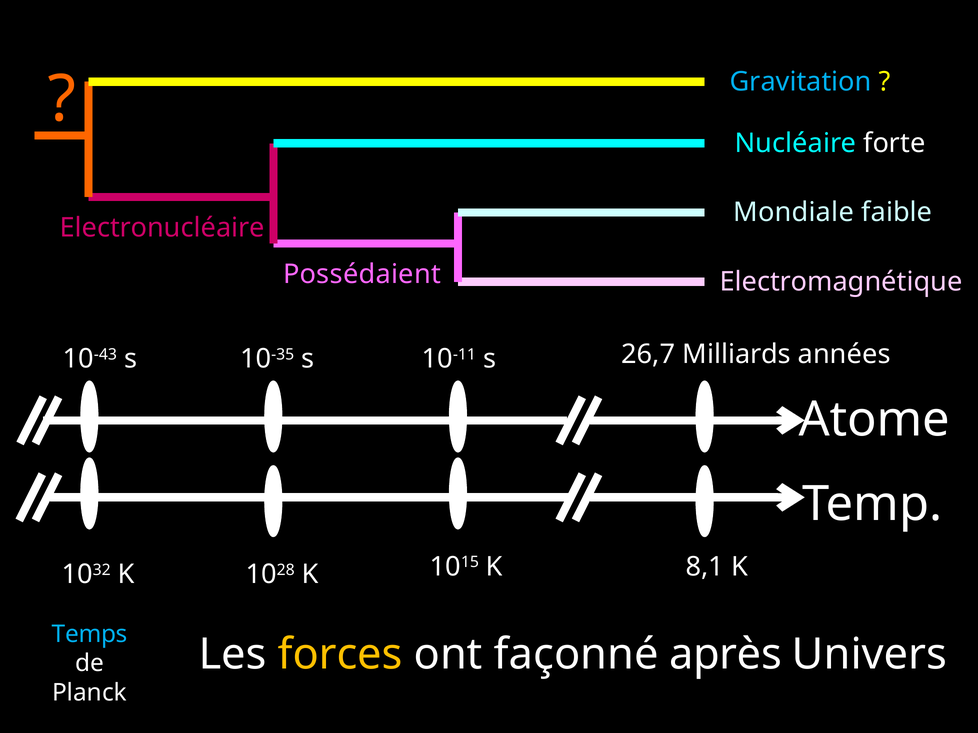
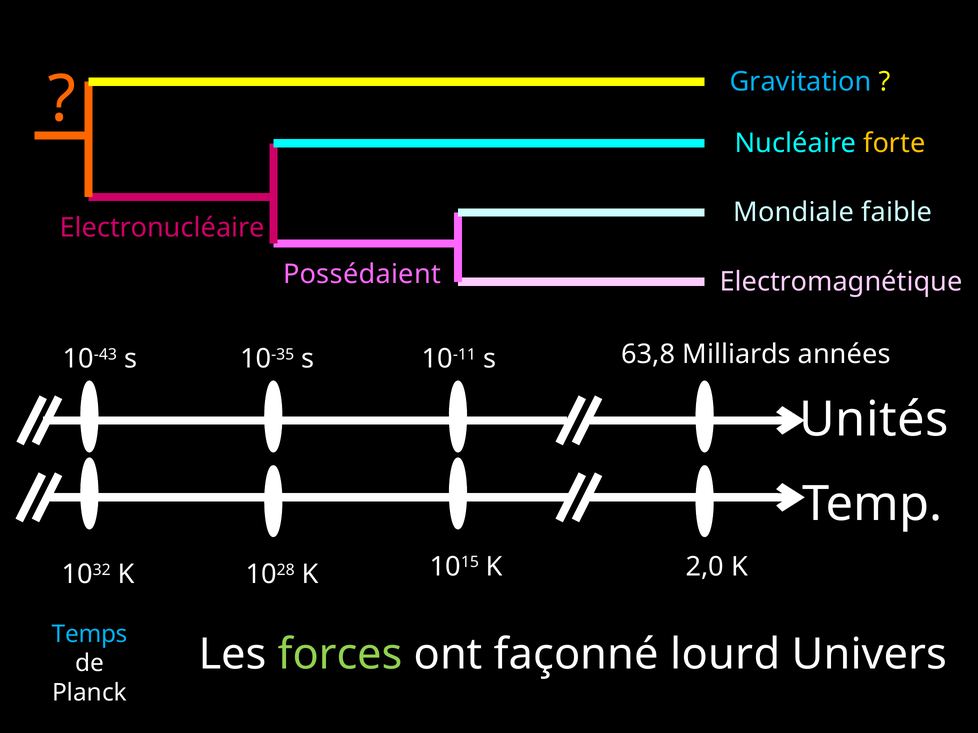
forte colour: white -> yellow (894, 143)
26,7: 26,7 -> 63,8 (648, 355)
Atome: Atome -> Unités (874, 420)
8,1: 8,1 -> 2,0 (705, 567)
forces colour: yellow -> light green (340, 655)
après: après -> lourd (725, 655)
